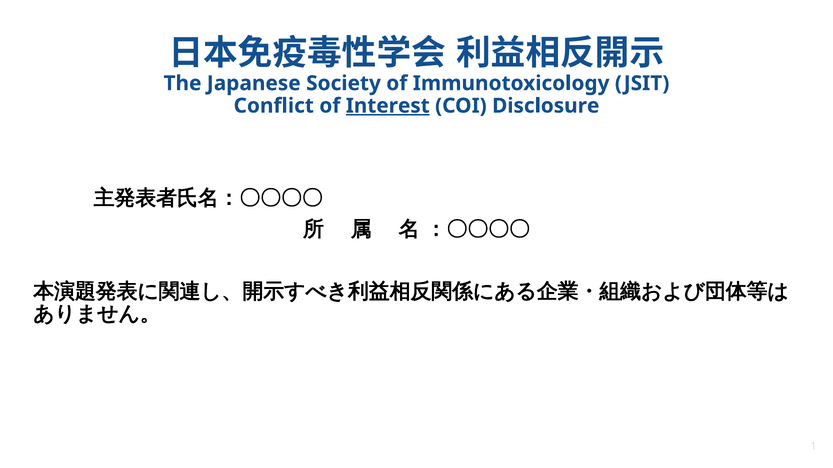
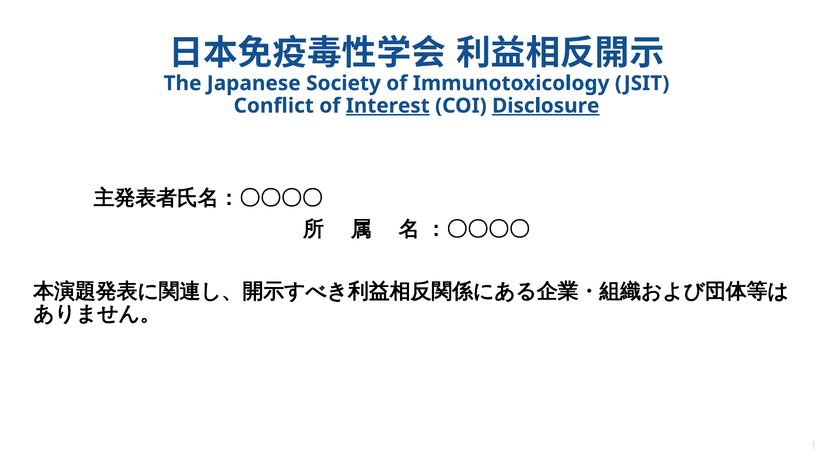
Disclosure underline: none -> present (546, 106)
